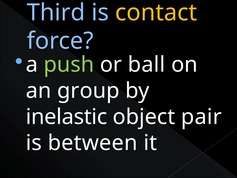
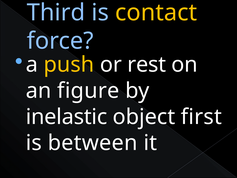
push colour: light green -> yellow (69, 65)
ball: ball -> rest (147, 65)
group: group -> figure (88, 91)
pair: pair -> first (201, 117)
